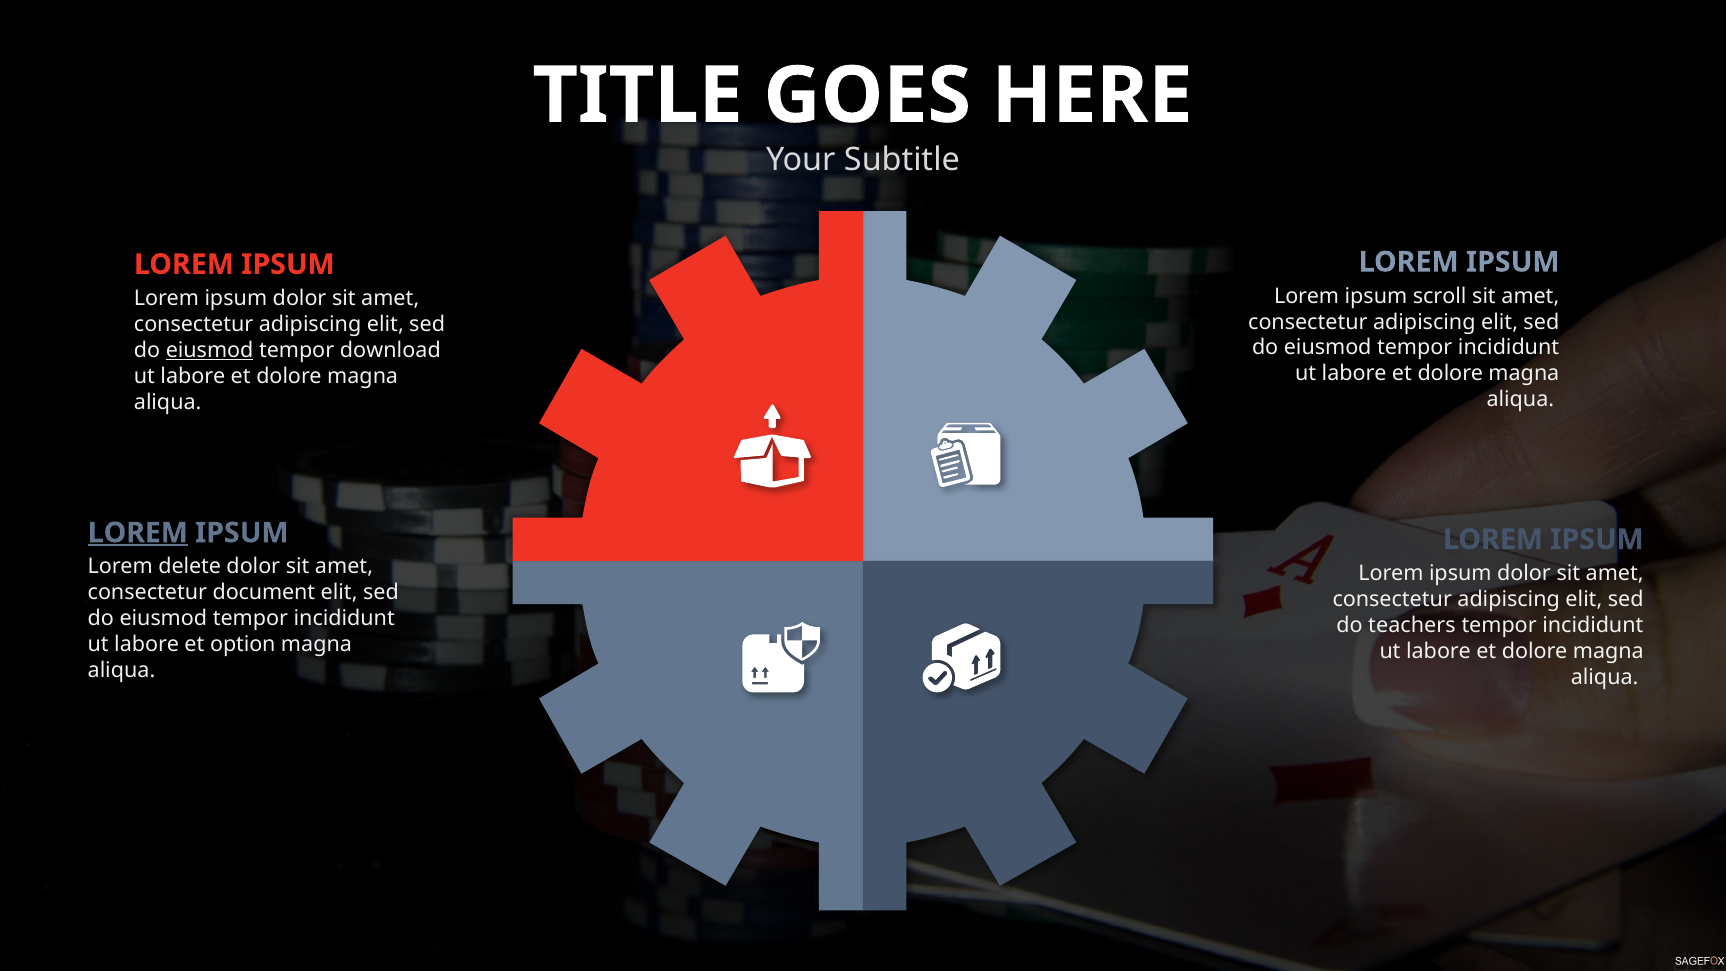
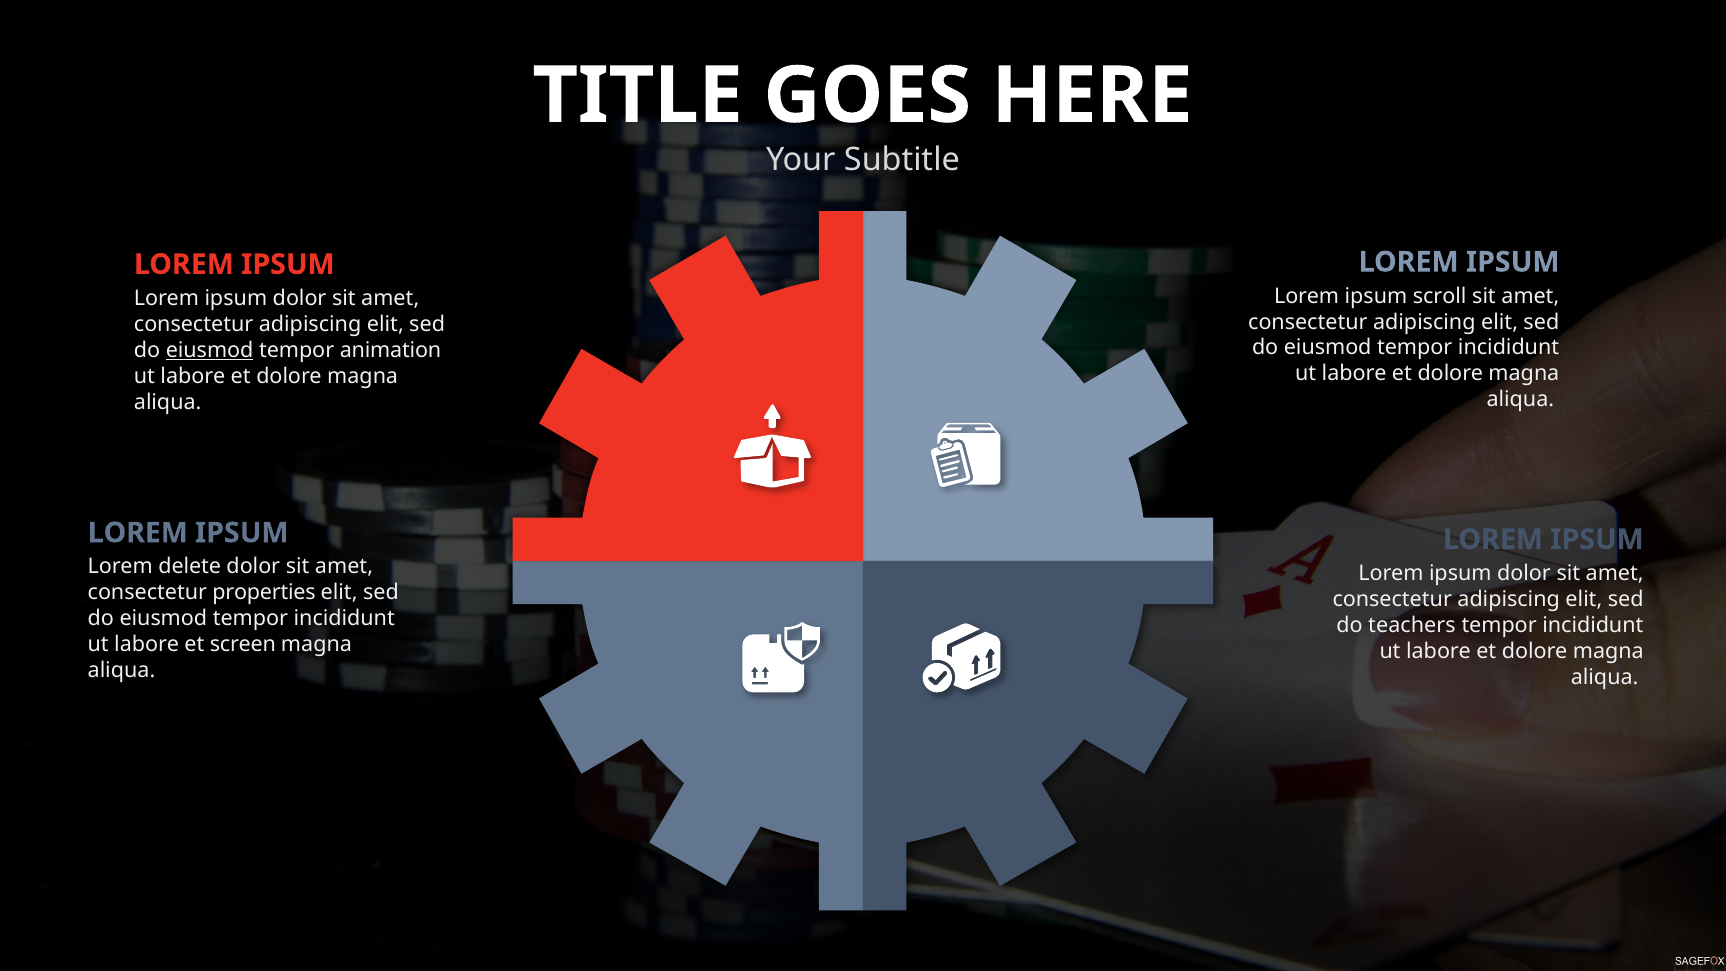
download: download -> animation (391, 350)
LOREM underline: present -> none (138, 533)
document: document -> properties (264, 593)
option: option -> screen (243, 644)
